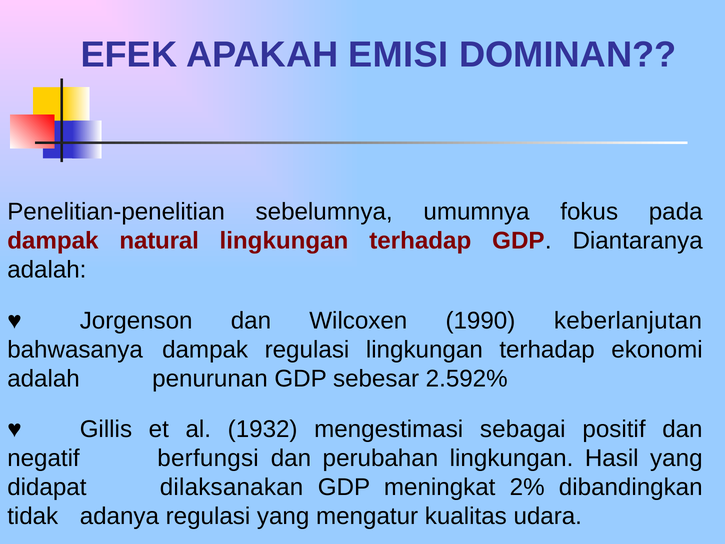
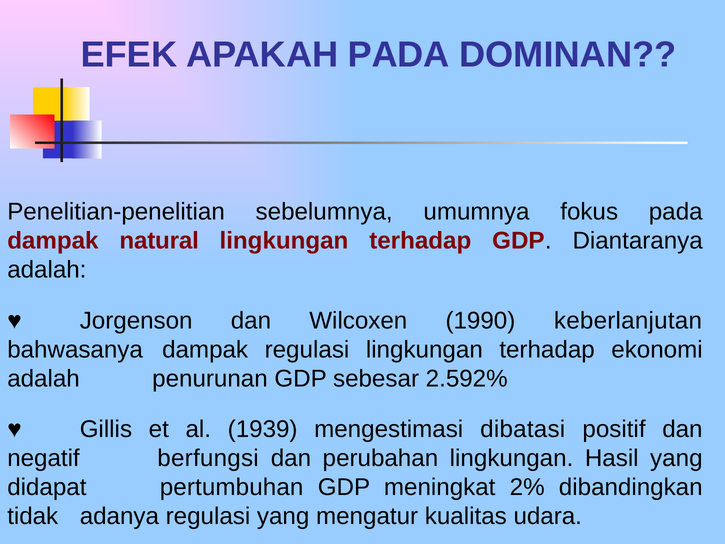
APAKAH EMISI: EMISI -> PADA (399, 55)
1932: 1932 -> 1939 (263, 429)
sebagai: sebagai -> dibatasi (523, 429)
dilaksanakan: dilaksanakan -> pertumbuhan (232, 487)
